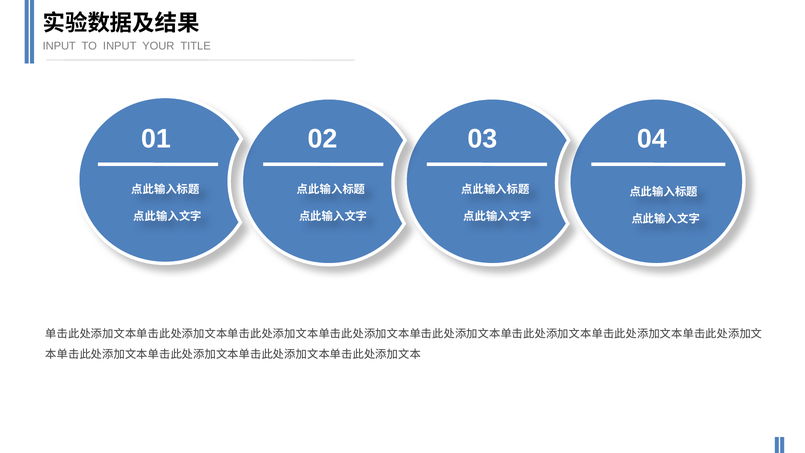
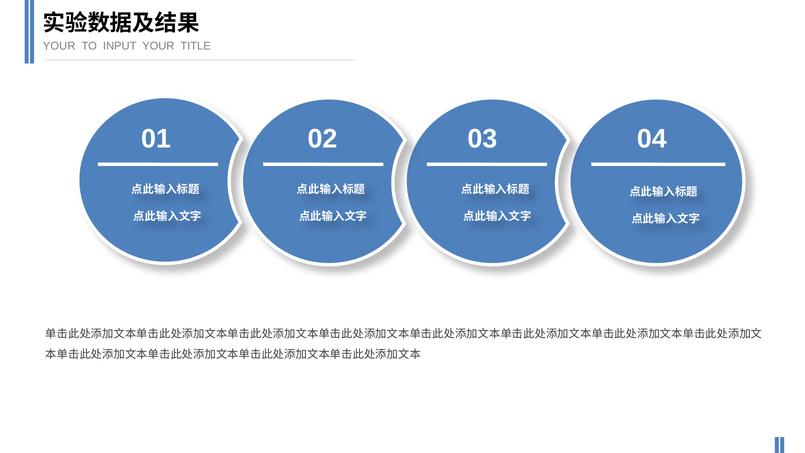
INPUT: INPUT -> YOUR (59, 46)
